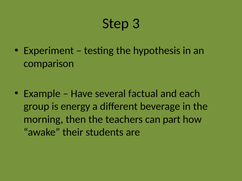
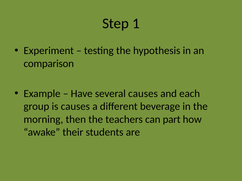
3: 3 -> 1 (136, 23)
several factual: factual -> causes (143, 94)
is energy: energy -> causes (75, 107)
